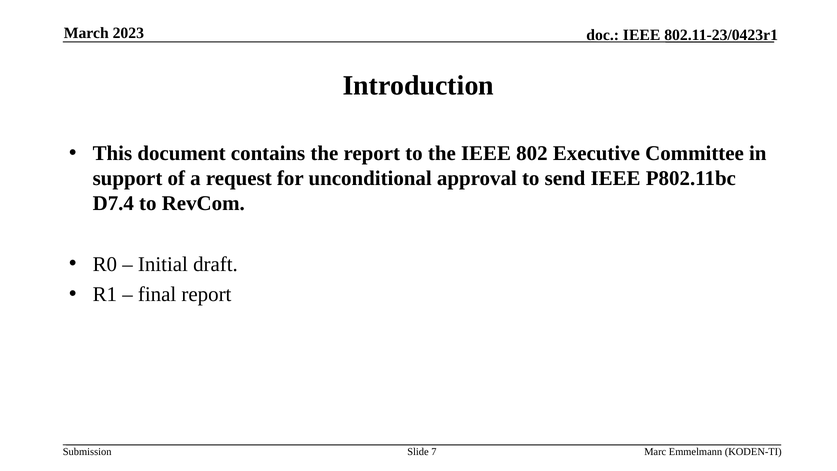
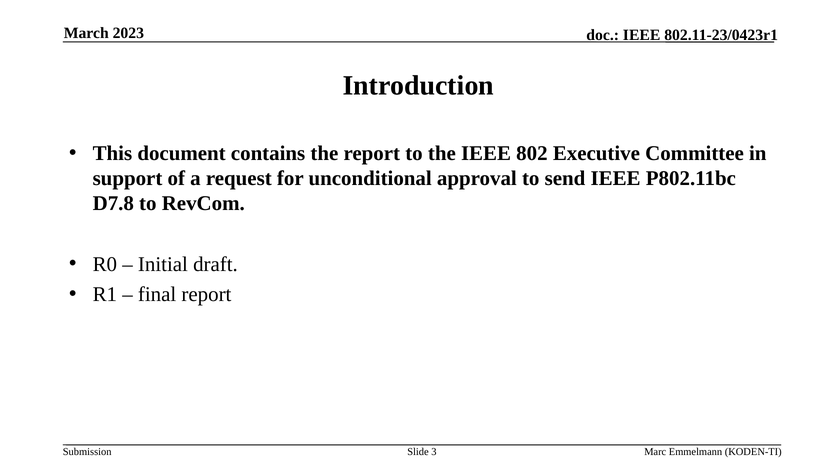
D7.4: D7.4 -> D7.8 (113, 203)
7: 7 -> 3 (434, 452)
